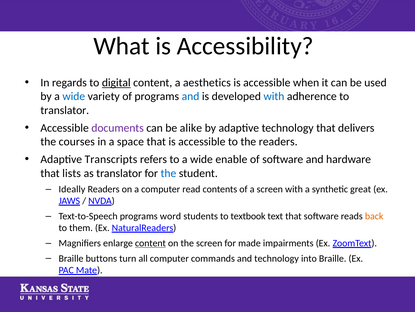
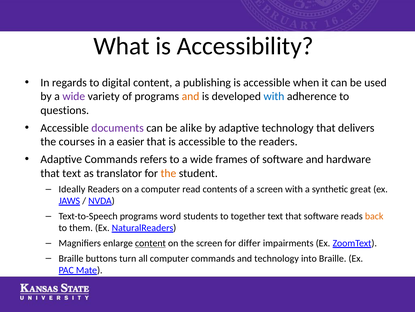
digital underline: present -> none (116, 82)
aesthetics: aesthetics -> publishing (207, 82)
wide colour: blue -> purple (74, 96)
and colour: blue -> orange (191, 96)
translator: translator -> questions (65, 110)
space: space -> easier (131, 141)
Adaptive Transcripts: Transcripts -> Commands (111, 159)
enable: enable -> frames (231, 159)
that lists: lists -> text (72, 173)
the colour: blue -> orange (168, 173)
textbook: textbook -> together (248, 216)
made: made -> differ (249, 243)
